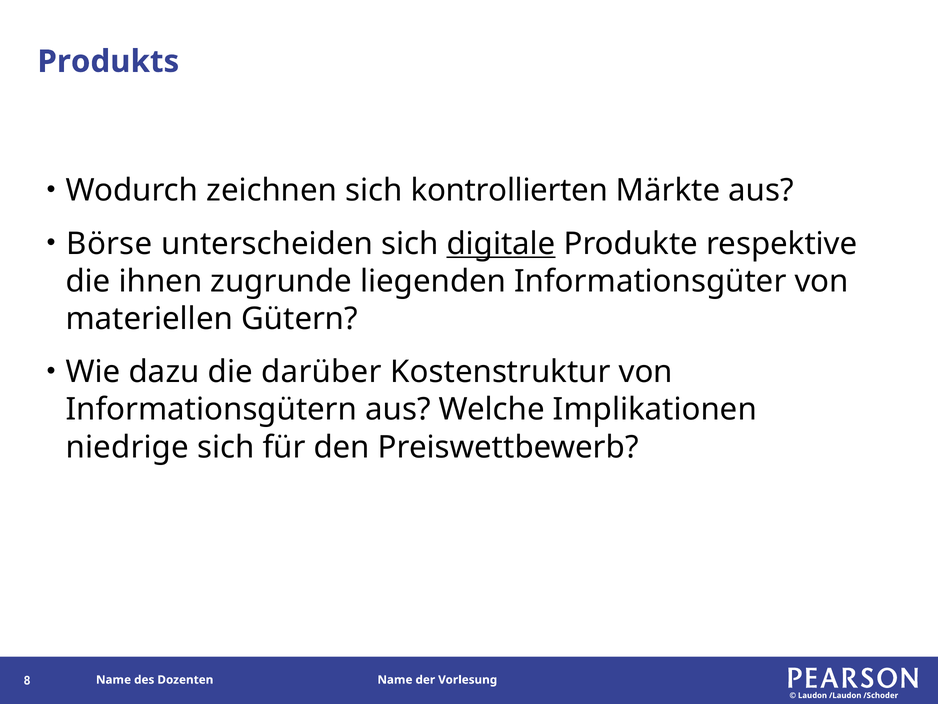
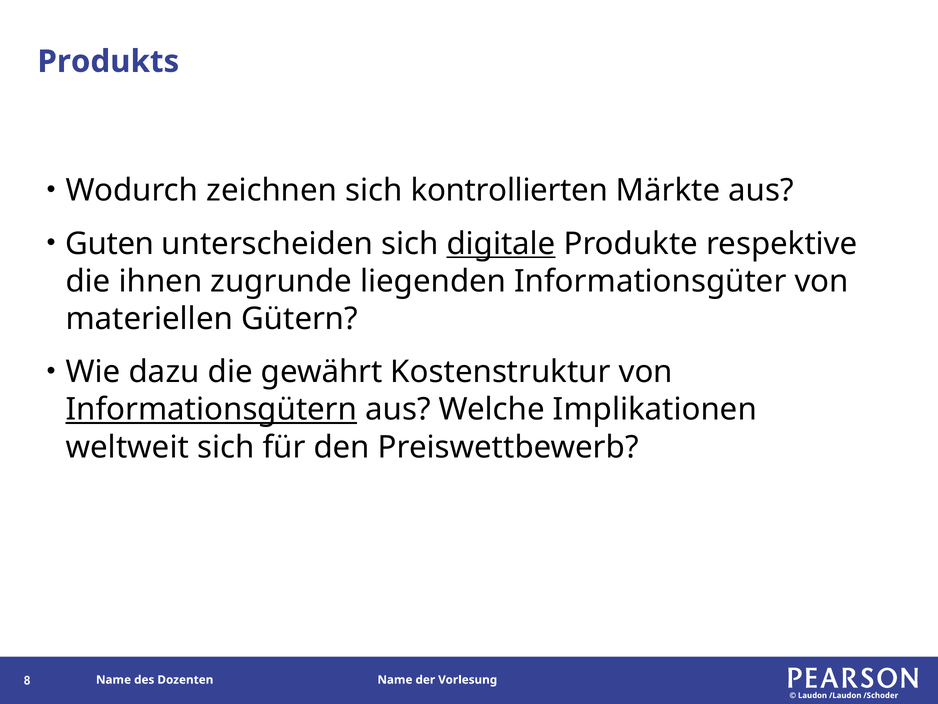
Börse: Börse -> Guten (110, 244)
darüber: darüber -> gewährt (322, 372)
Informationsgütern underline: none -> present (211, 409)
niedrige: niedrige -> weltweit (127, 447)
